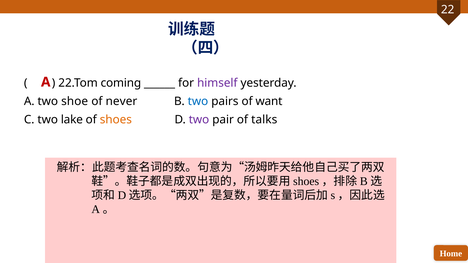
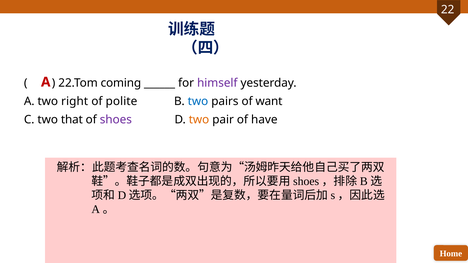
shoe: shoe -> right (75, 101)
never: never -> polite (121, 101)
lake: lake -> that (72, 120)
shoes colour: orange -> purple (116, 120)
two colour: purple -> orange (199, 120)
talks: talks -> have (264, 120)
